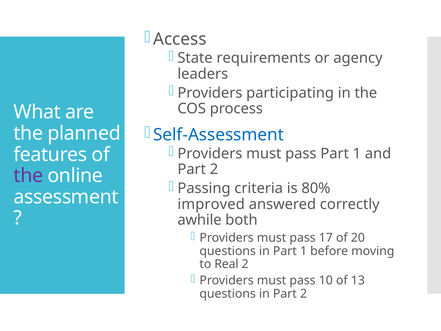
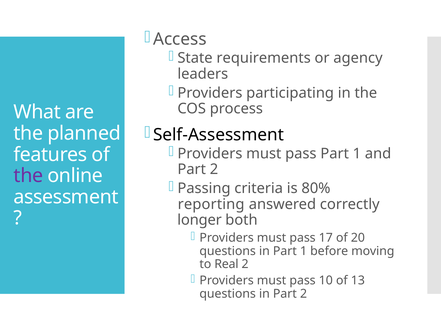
Self-Assessment colour: blue -> black (219, 135)
improved: improved -> reporting (211, 204)
awhile: awhile -> longer (200, 220)
